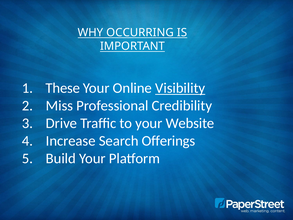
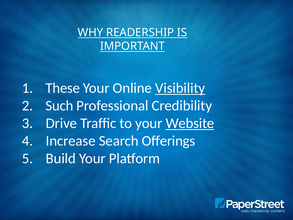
OCCURRING: OCCURRING -> READERSHIP (140, 32)
Miss: Miss -> Such (59, 106)
Website underline: none -> present (190, 123)
